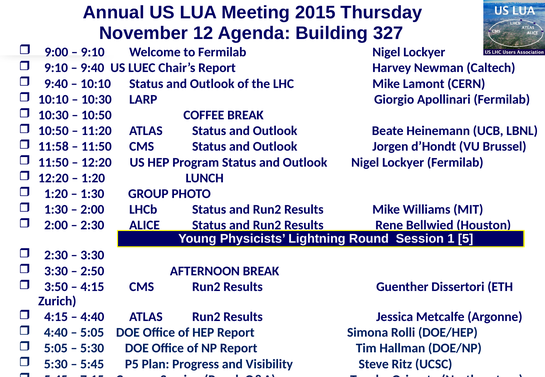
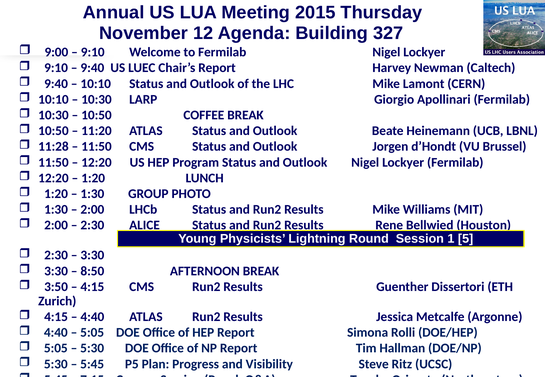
11:58: 11:58 -> 11:28 (53, 147)
2:50: 2:50 -> 8:50 (92, 271)
